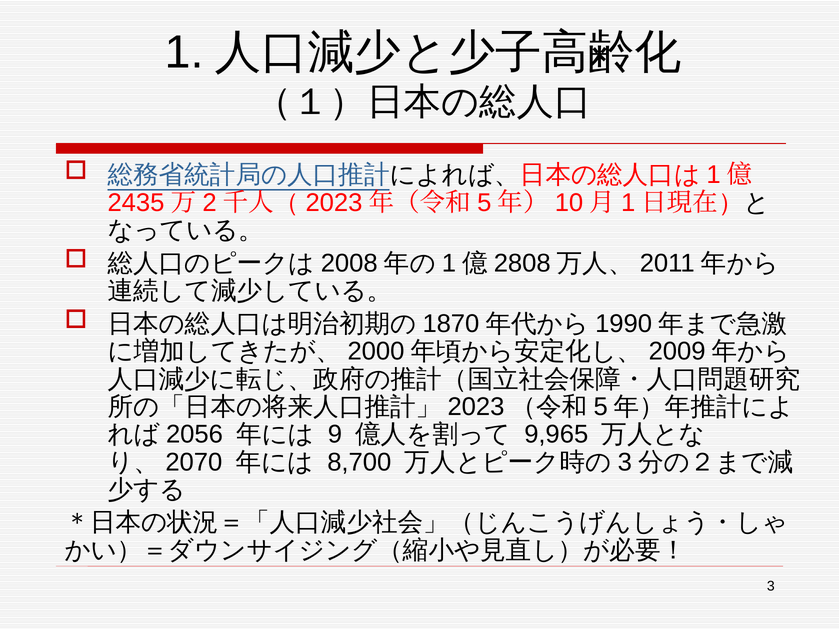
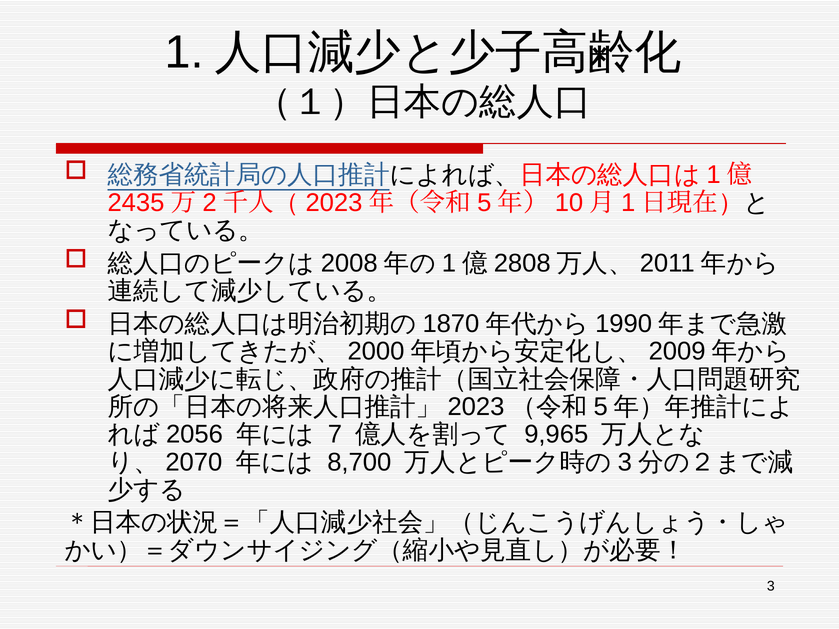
9: 9 -> 7 (335, 435)
